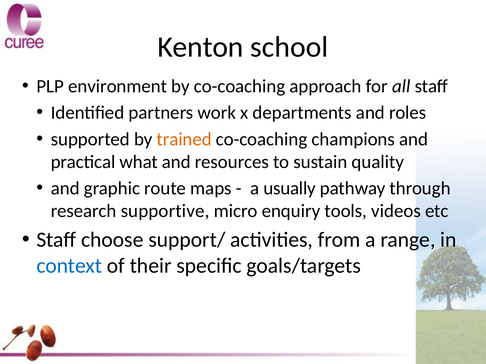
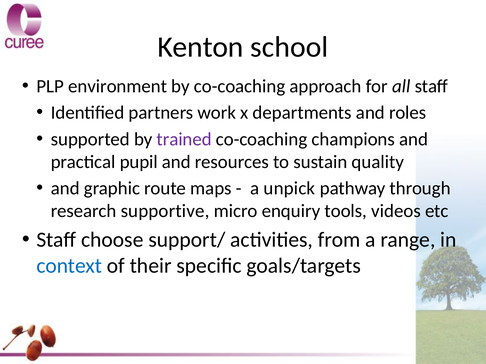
trained colour: orange -> purple (184, 139)
what: what -> pupil (139, 162)
usually: usually -> unpick (289, 189)
